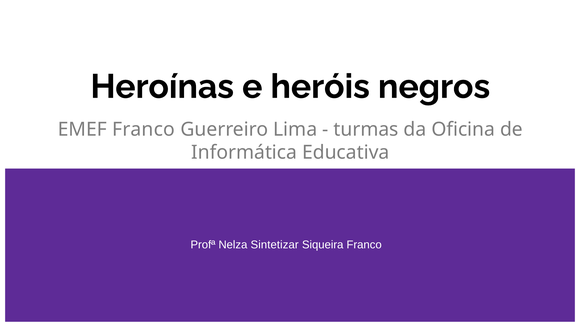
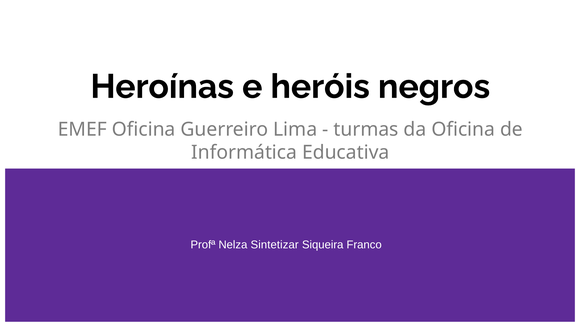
EMEF Franco: Franco -> Oficina (144, 129)
